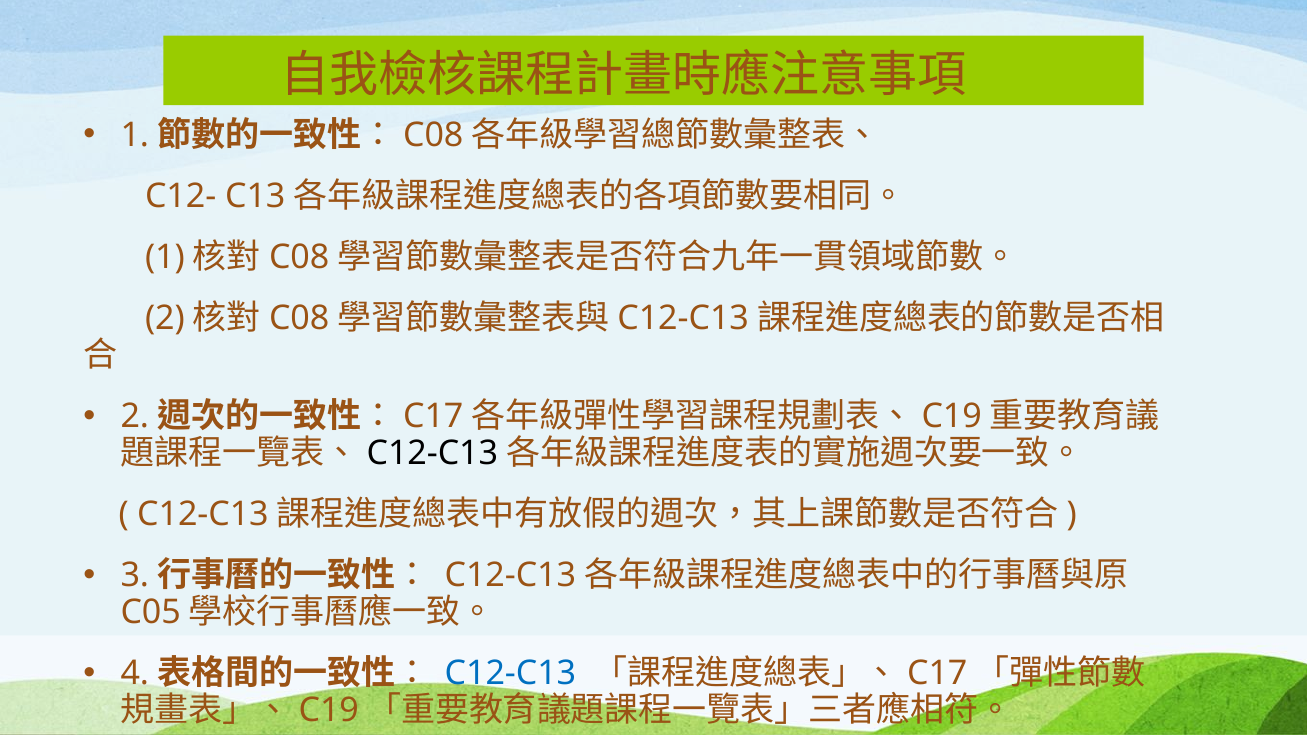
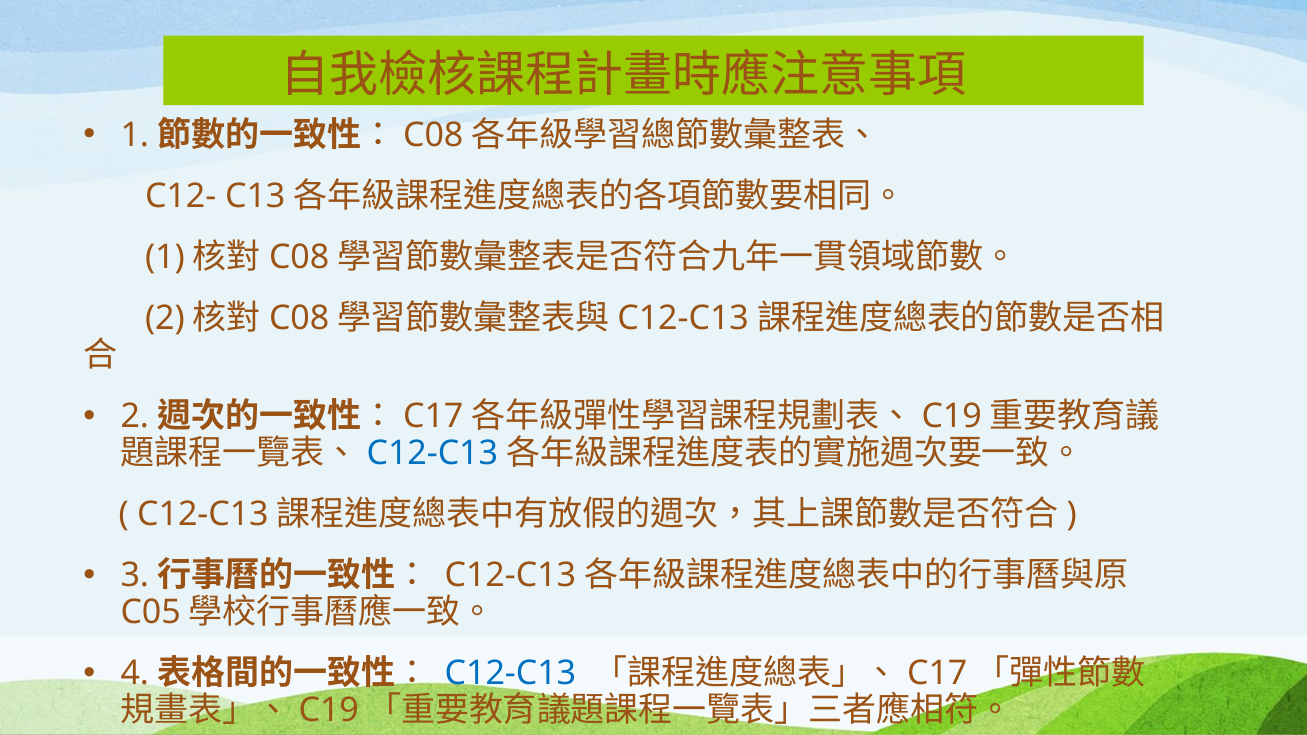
C12-C13 colour: black -> blue (432, 453)
